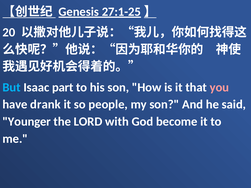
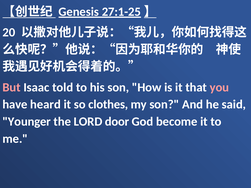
But colour: light blue -> pink (12, 87)
part: part -> told (63, 87)
drank: drank -> heard (46, 105)
people: people -> clothes (108, 105)
with: with -> door (117, 122)
